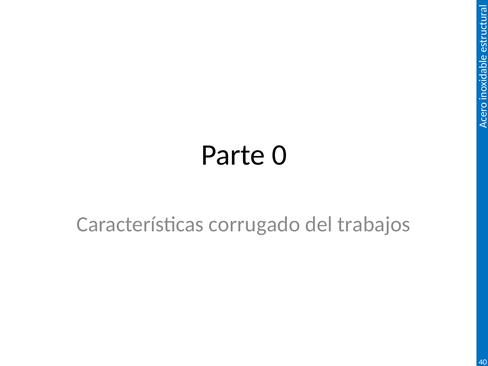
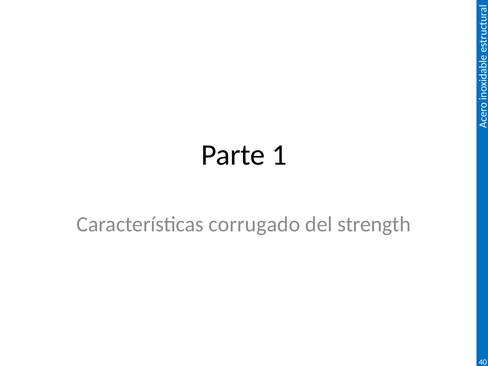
0: 0 -> 1 (279, 155)
trabajos: trabajos -> strength (374, 224)
